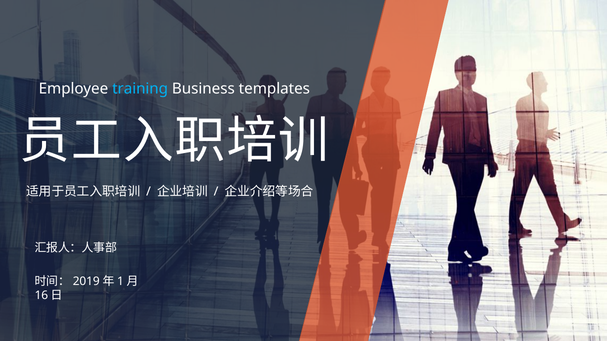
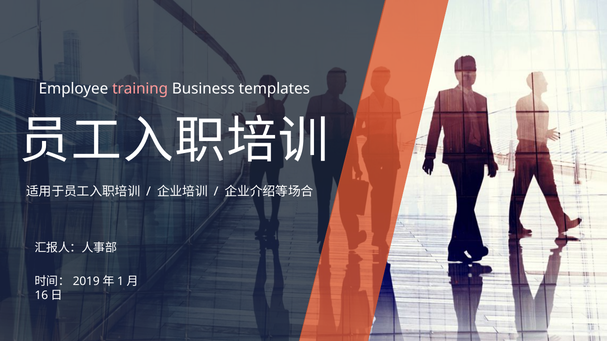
training colour: light blue -> pink (140, 89)
